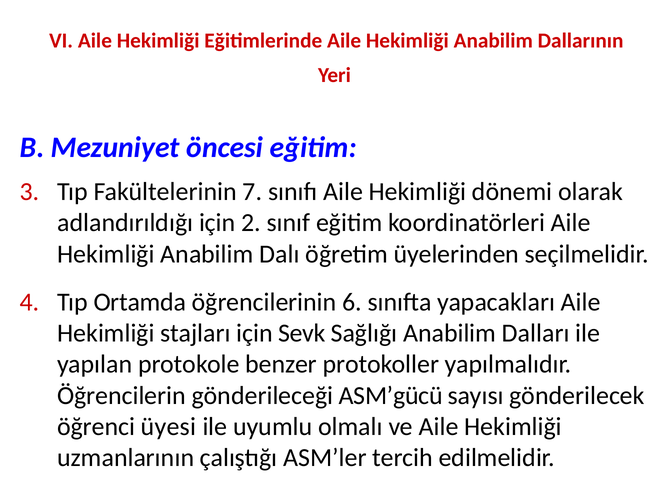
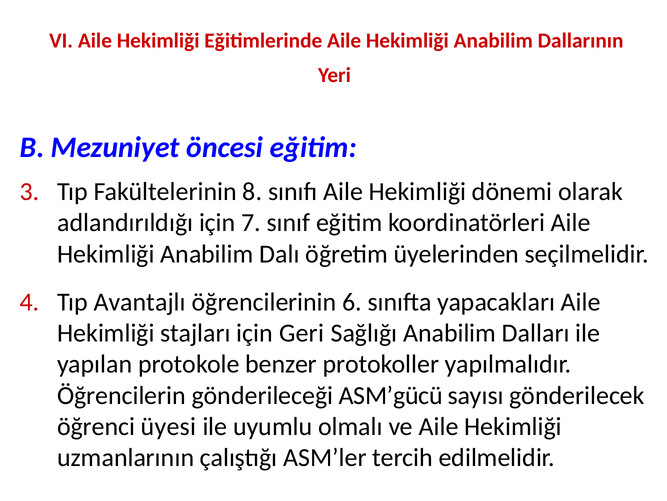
7: 7 -> 8 (252, 191)
2: 2 -> 7 (251, 223)
Ortamda: Ortamda -> Avantajlı (140, 302)
Sevk: Sevk -> Geri (302, 333)
